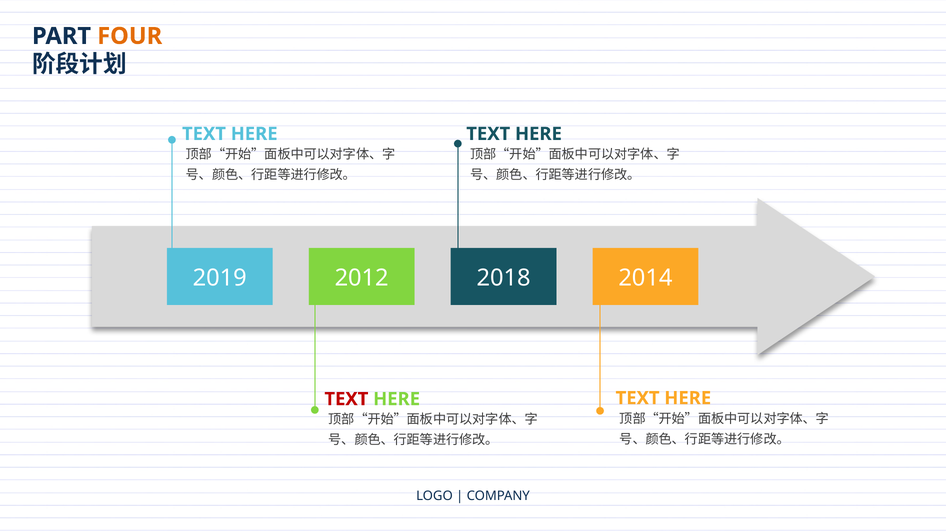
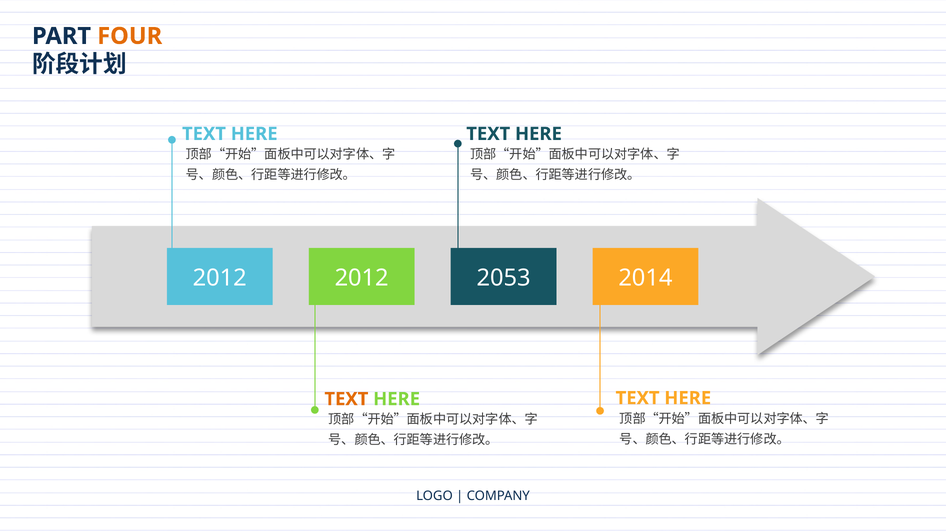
2019: 2019 -> 2012 (220, 278)
2018: 2018 -> 2053 (504, 278)
TEXT colour: red -> orange (346, 399)
